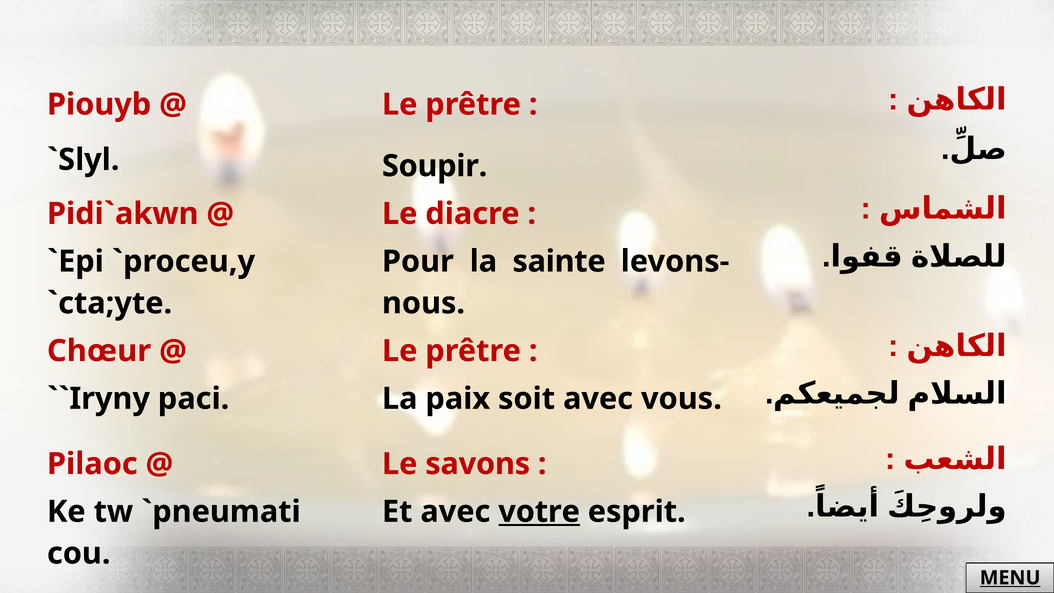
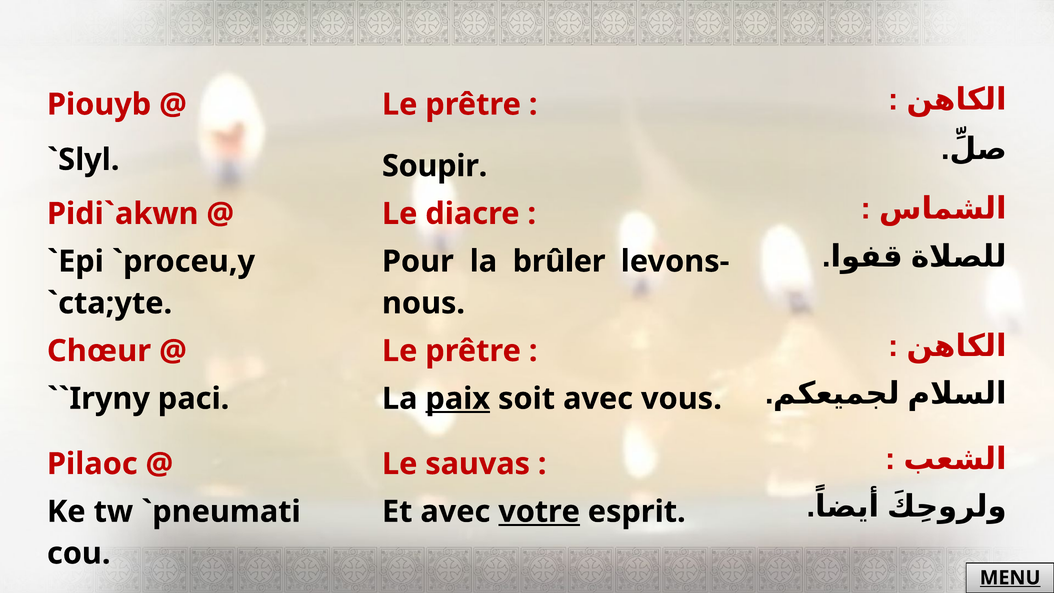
sainte: sainte -> brûler (559, 261)
paix underline: none -> present (458, 399)
savons: savons -> sauvas (478, 464)
